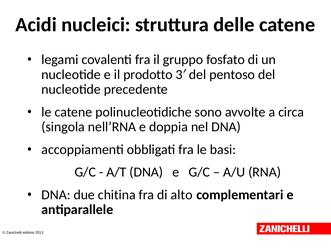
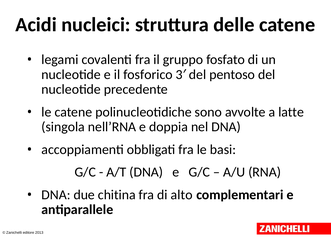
prodotto: prodotto -> fosforico (148, 75)
circa: circa -> latte (291, 112)
